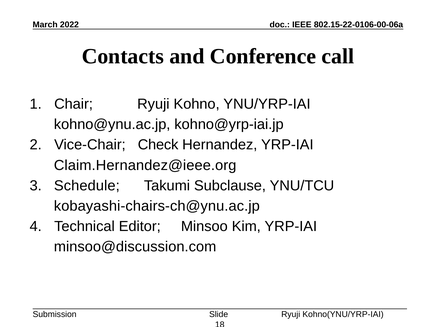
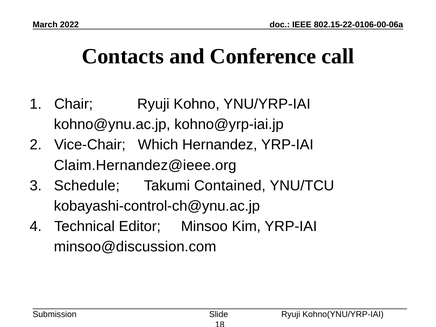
Check: Check -> Which (158, 145)
Subclause: Subclause -> Contained (230, 186)
kobayashi-chairs-ch@ynu.ac.jp: kobayashi-chairs-ch@ynu.ac.jp -> kobayashi-control-ch@ynu.ac.jp (157, 206)
